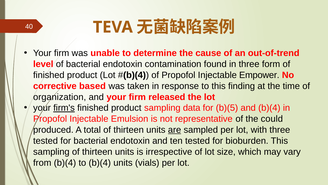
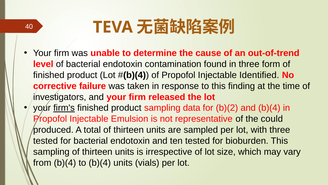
Empower: Empower -> Identified (259, 75)
based: based -> failure (93, 86)
organization: organization -> investigators (60, 97)
b)(5: b)(5 -> b)(2 (227, 108)
are underline: present -> none (175, 130)
